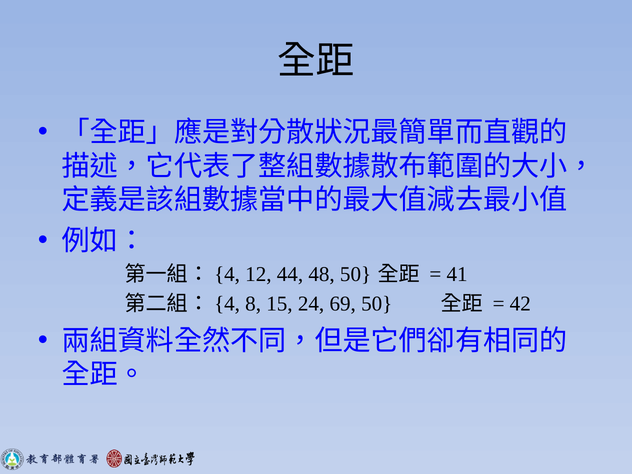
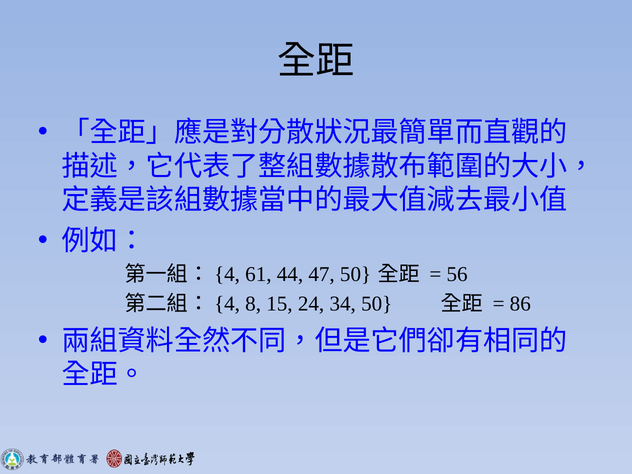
12: 12 -> 61 (258, 274)
48: 48 -> 47 (322, 274)
41: 41 -> 56 (457, 274)
69: 69 -> 34 (343, 304)
42: 42 -> 86 (520, 304)
